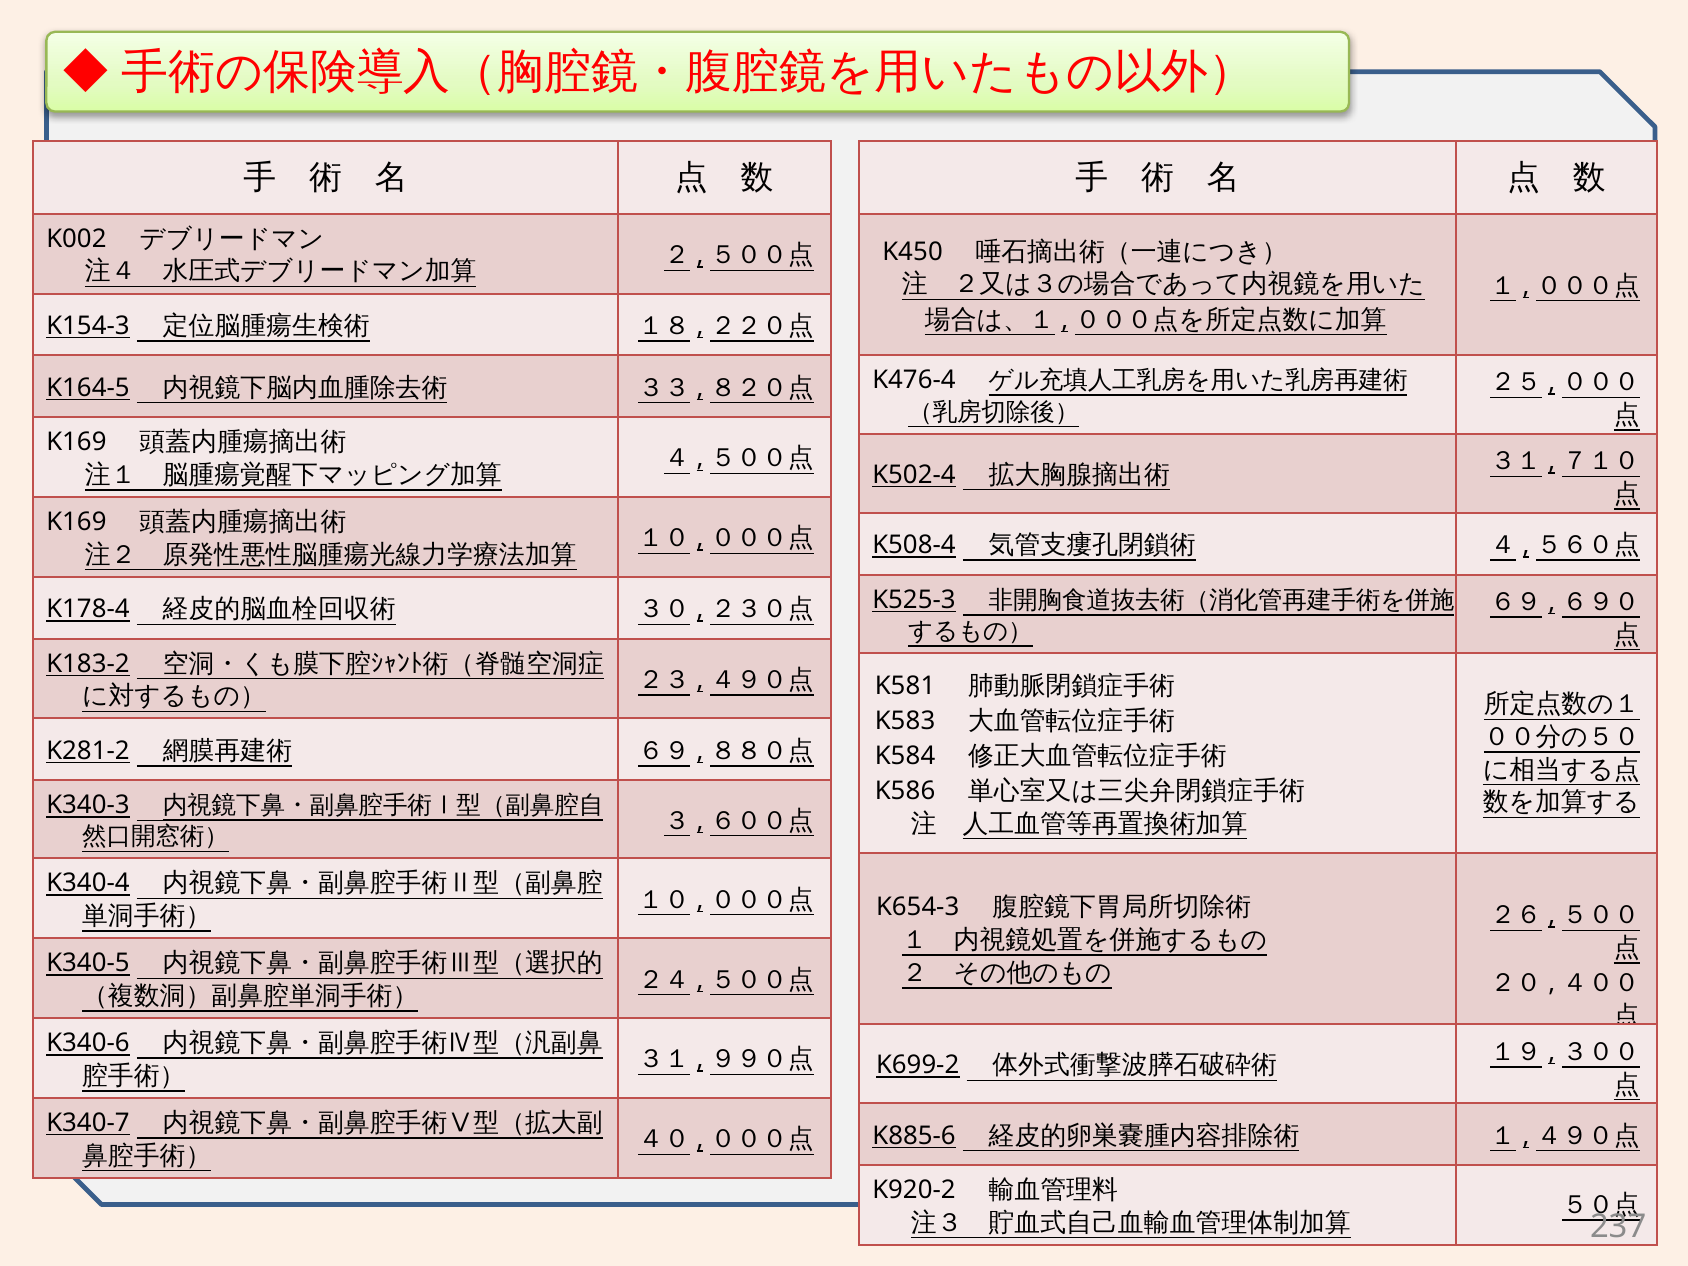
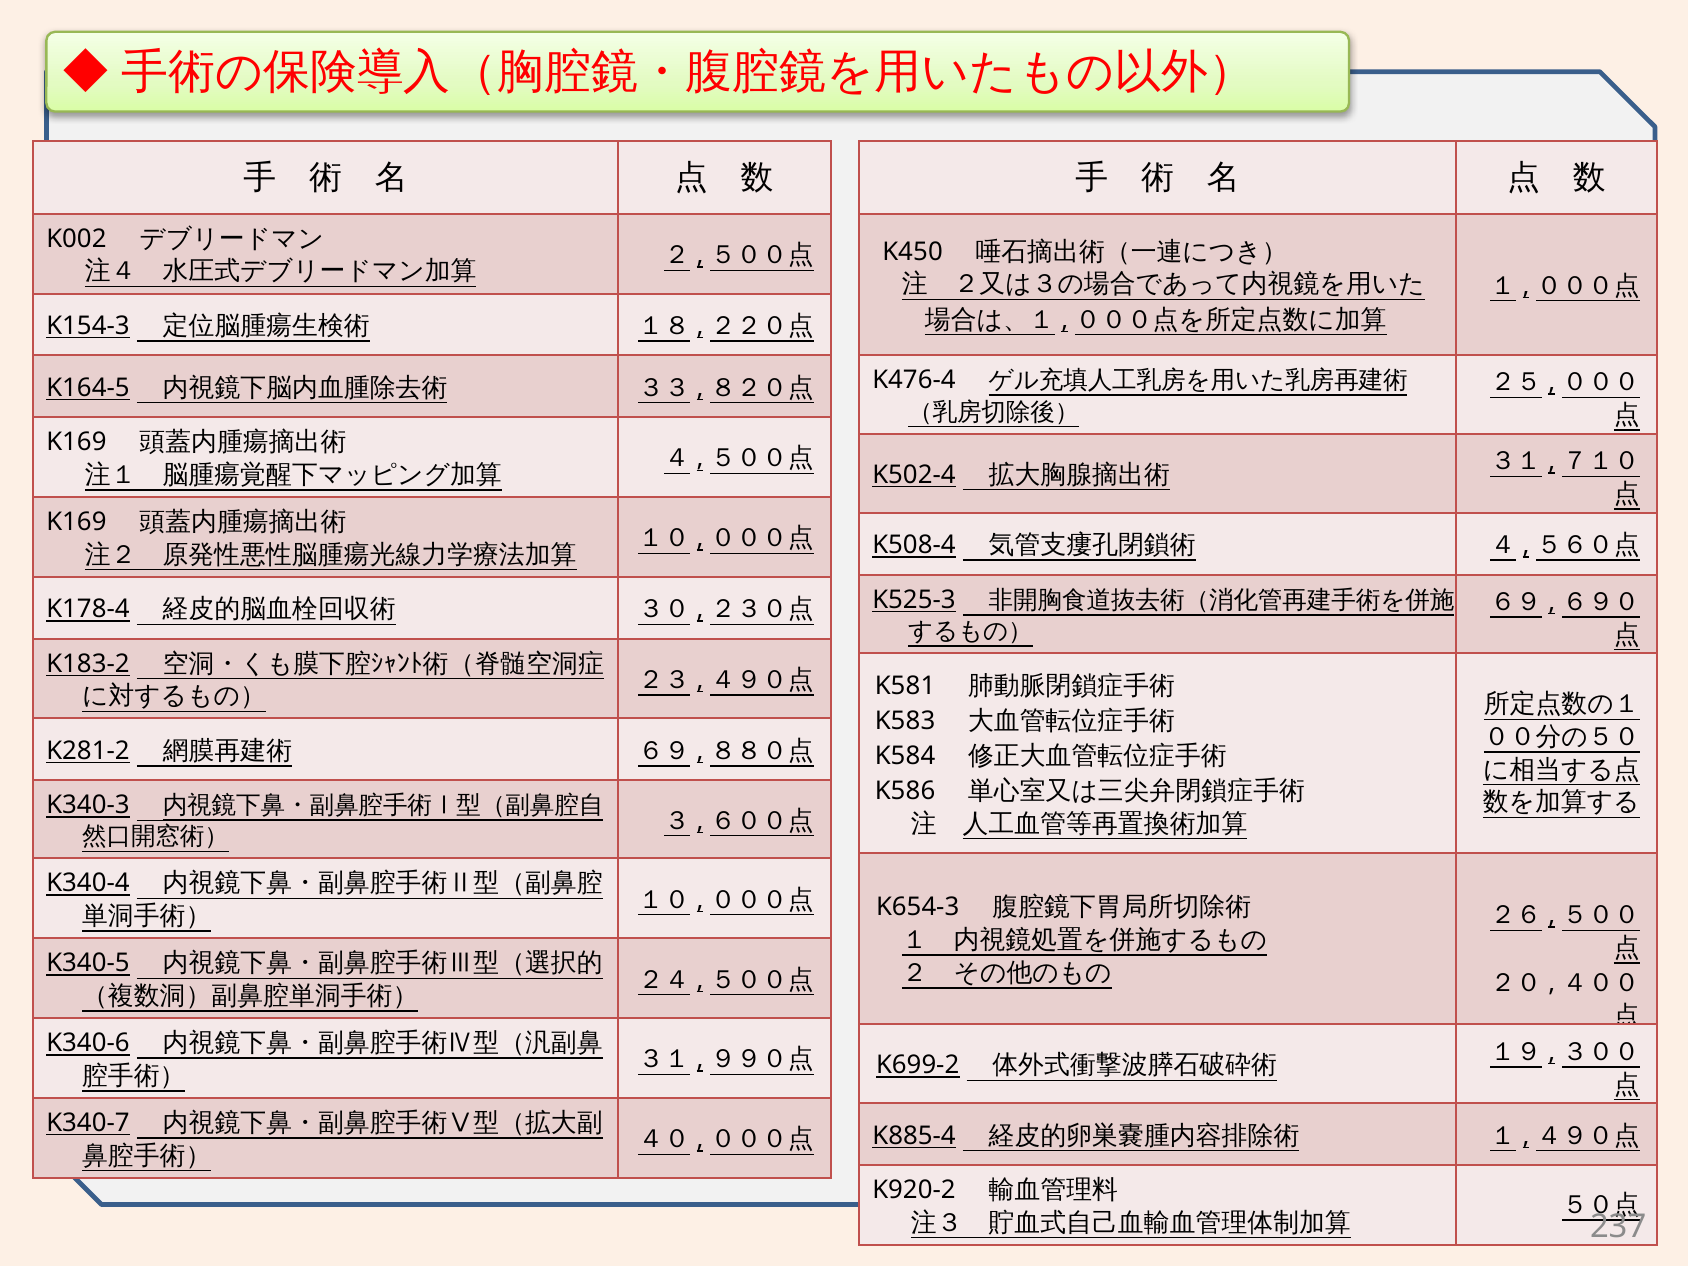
K885-6: K885-6 -> K885-4 (914, 1136)
